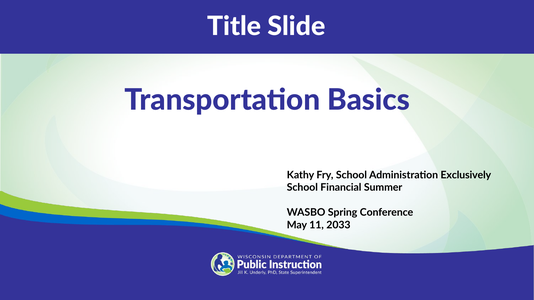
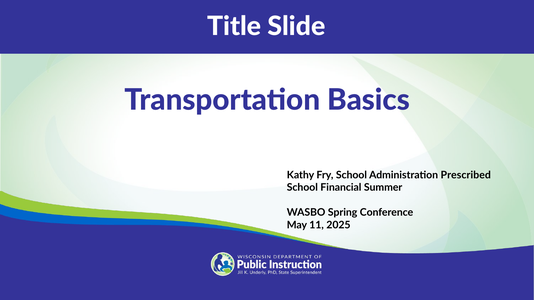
Exclusively: Exclusively -> Prescribed (466, 175)
2033: 2033 -> 2025 (338, 225)
